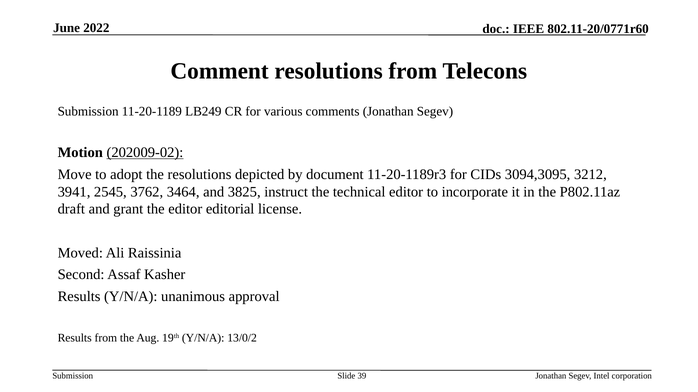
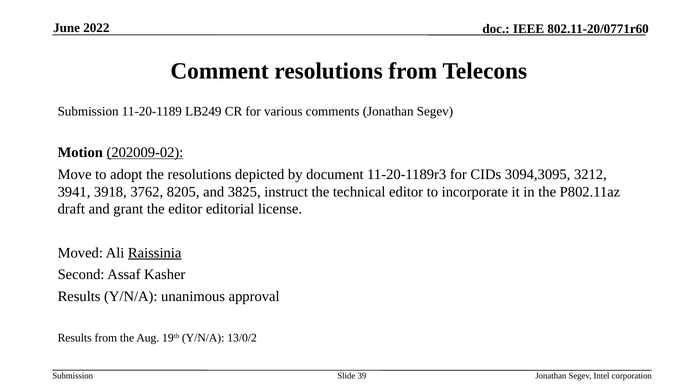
2545: 2545 -> 3918 (110, 192)
3464: 3464 -> 8205 (183, 192)
Raissinia underline: none -> present (155, 253)
